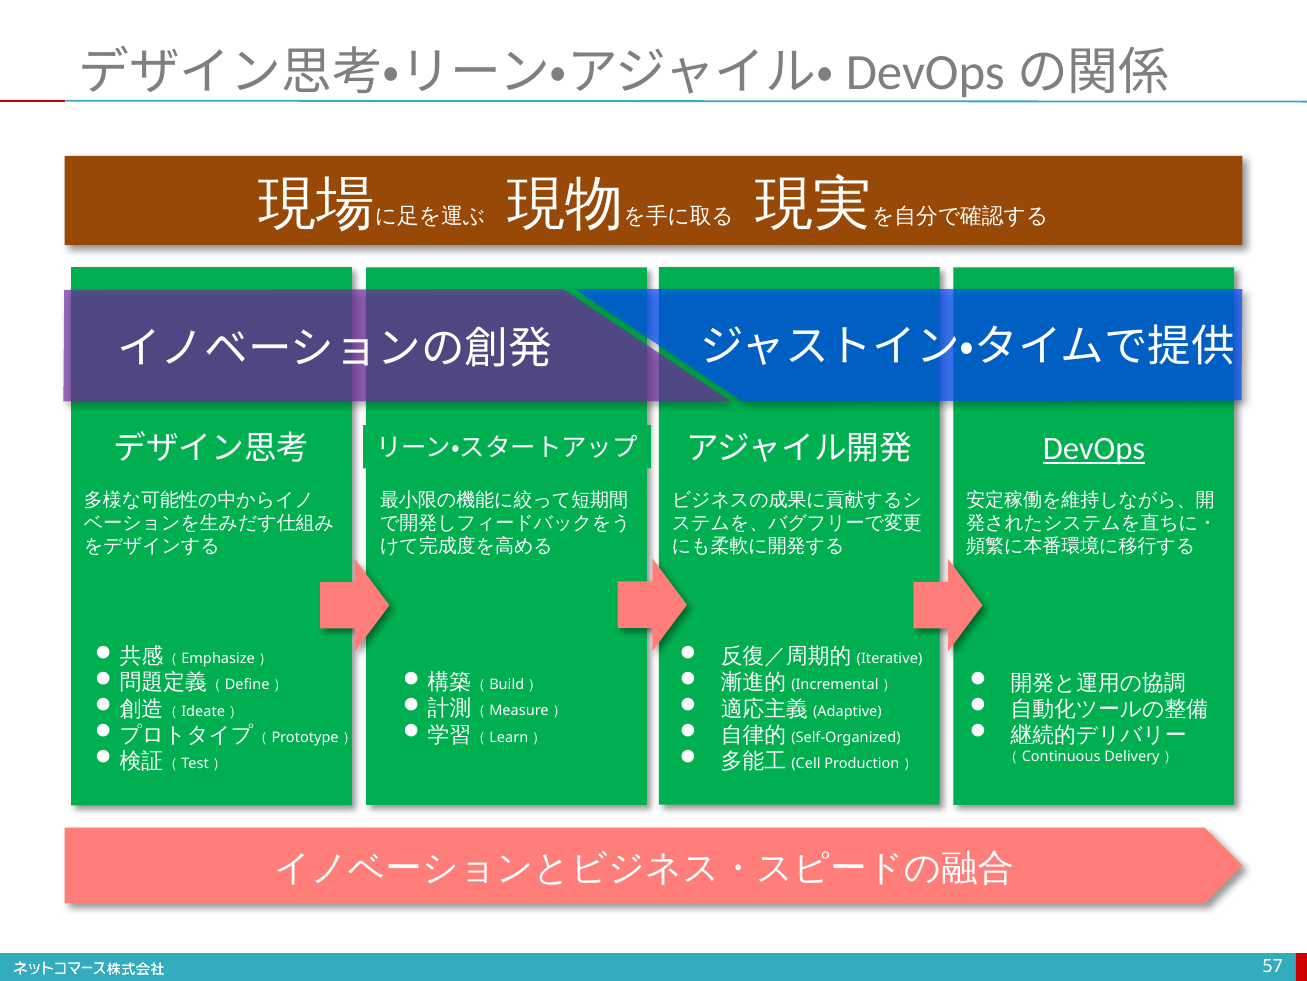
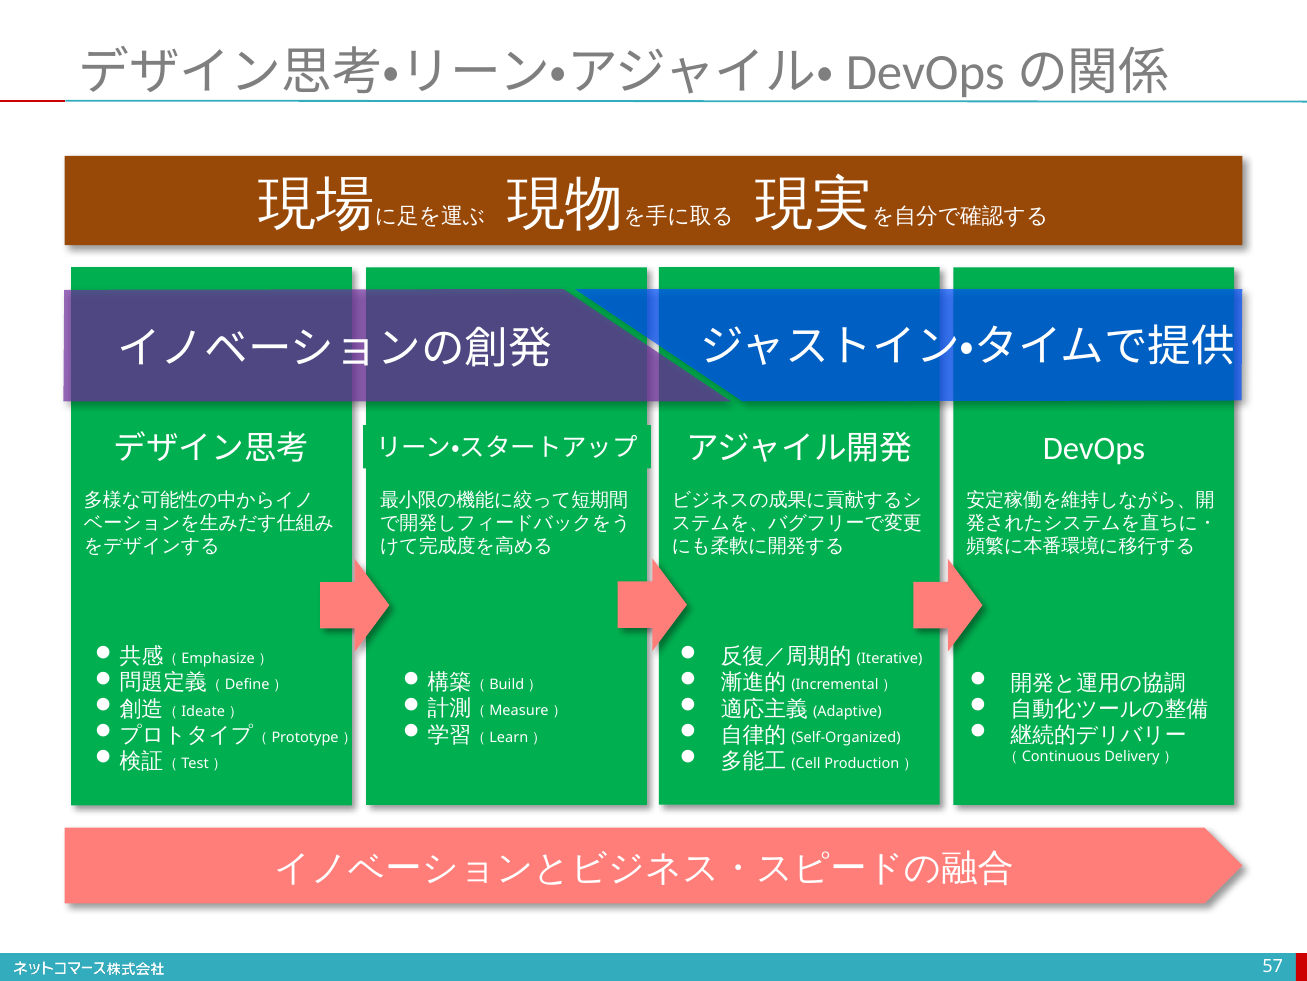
DevOps underline: present -> none (1094, 449)
